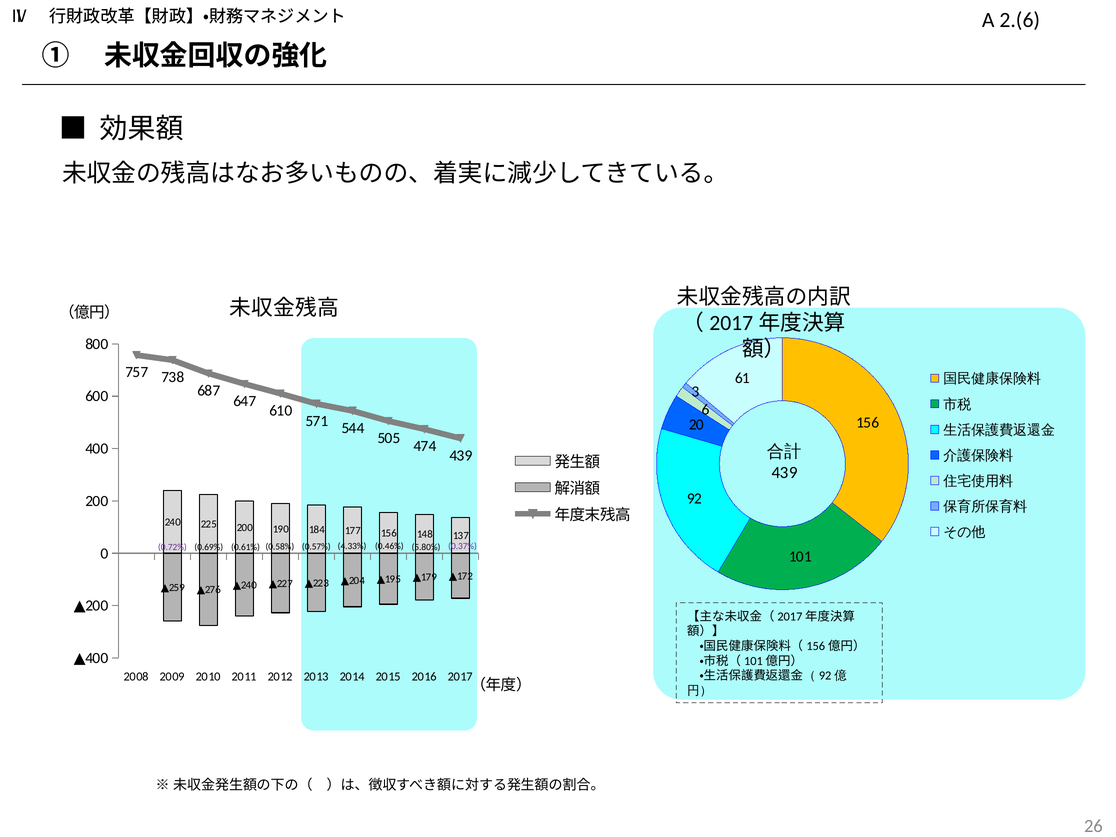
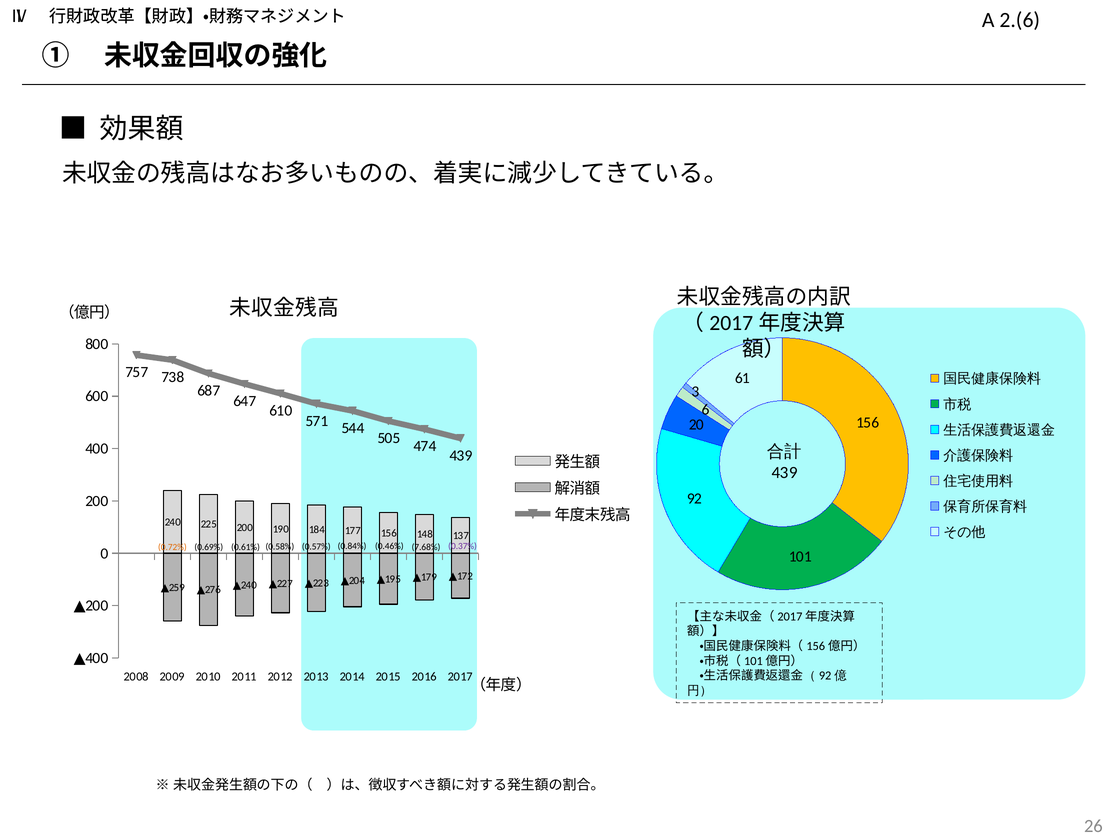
4.33%: 4.33% -> 0.84% (352, 546)
5.80%: 5.80% -> 7.68% (426, 547)
0.72% colour: purple -> orange (172, 547)
